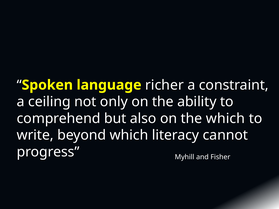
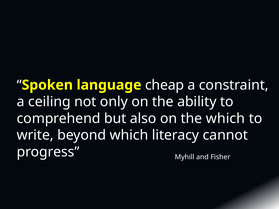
richer: richer -> cheap (165, 85)
